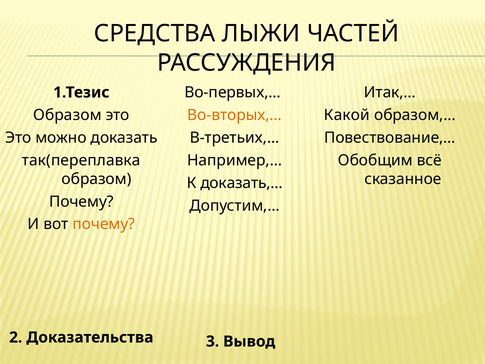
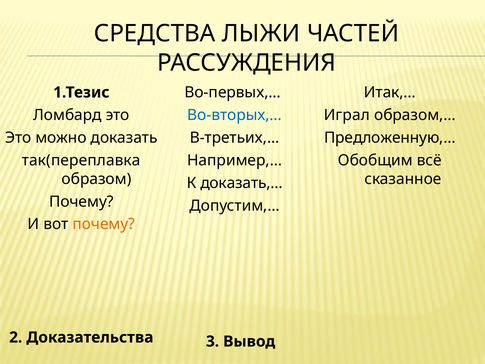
Образом: Образом -> Ломбард (67, 115)
Во-вторых,… colour: orange -> blue (235, 115)
Какой: Какой -> Играл (347, 115)
Повествование,…: Повествование,… -> Предложенную,… (390, 138)
